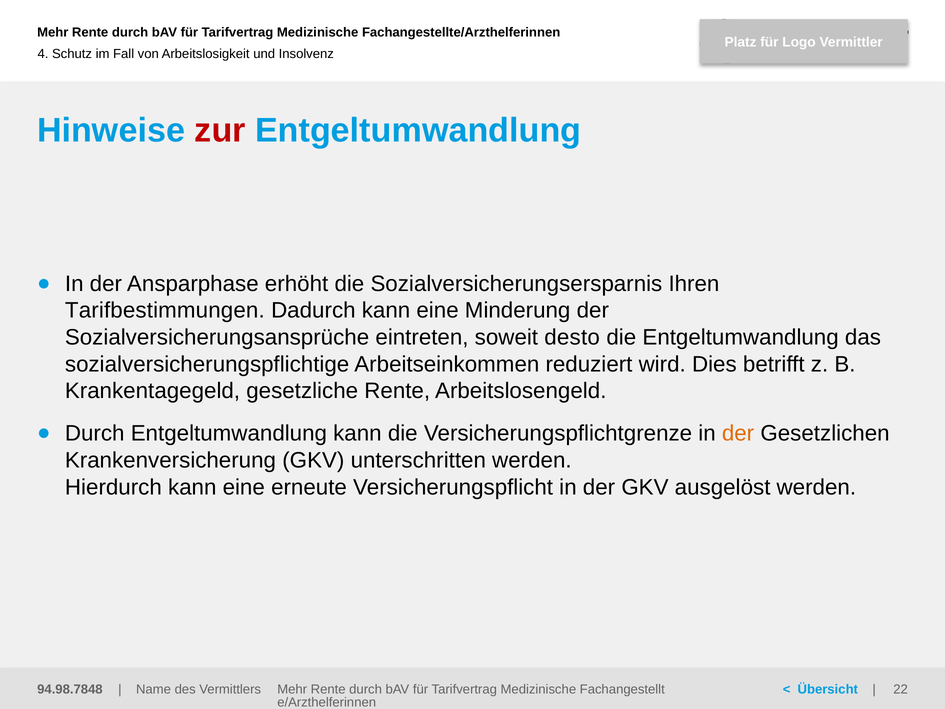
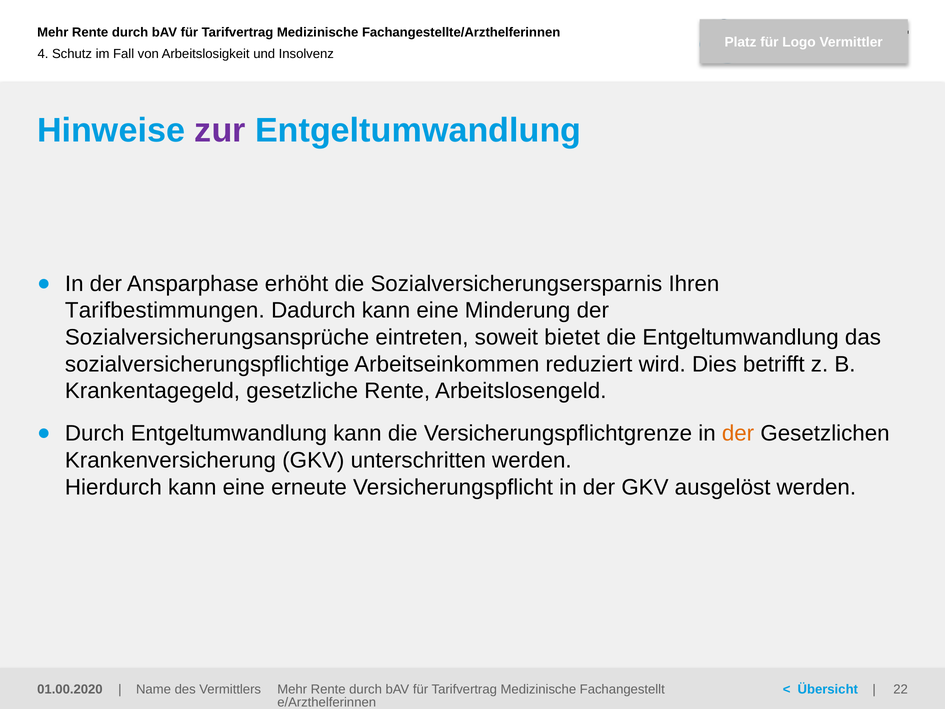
zur colour: red -> purple (220, 131)
desto: desto -> bietet (572, 337)
94.98.7848: 94.98.7848 -> 01.00.2020 (70, 689)
